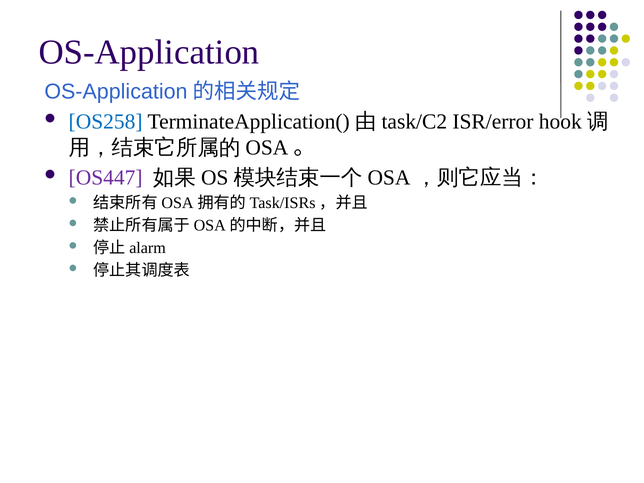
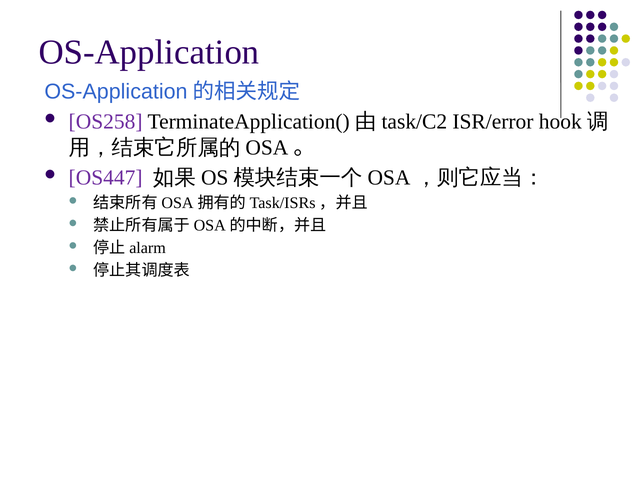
OS258 colour: blue -> purple (106, 122)
